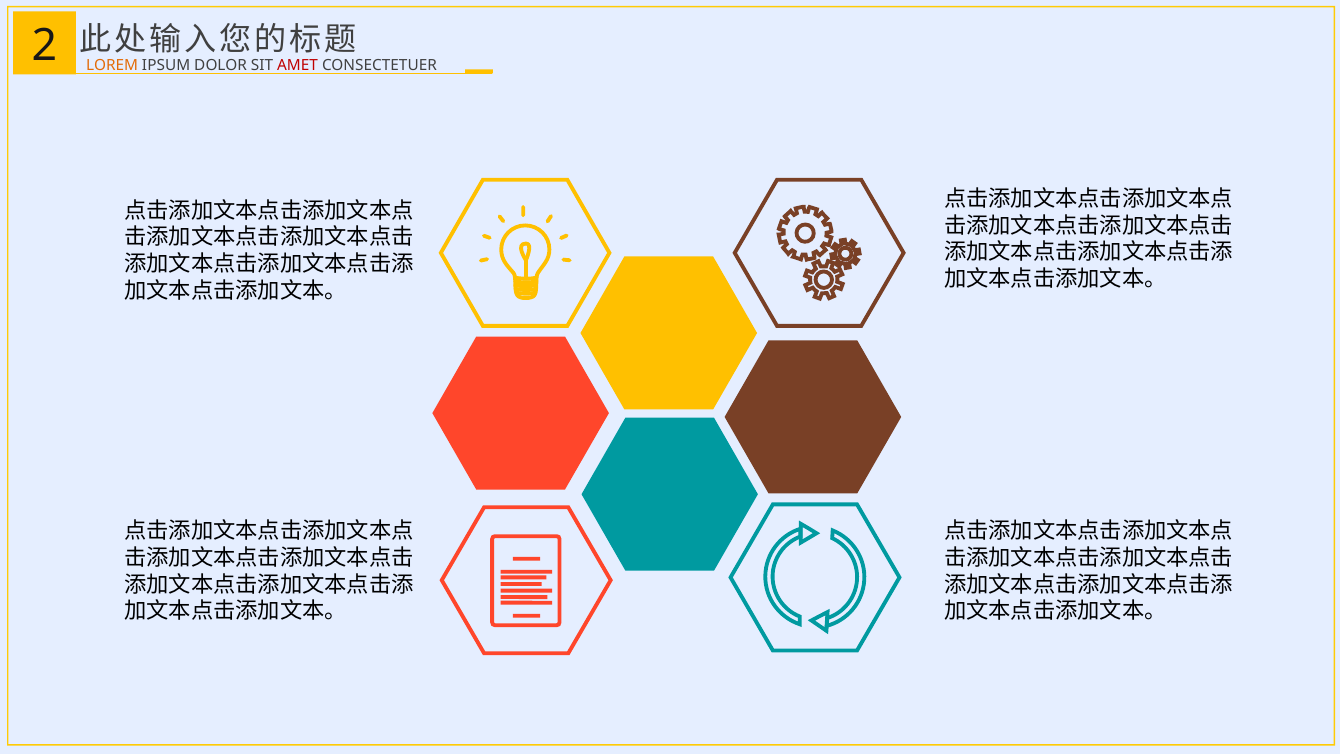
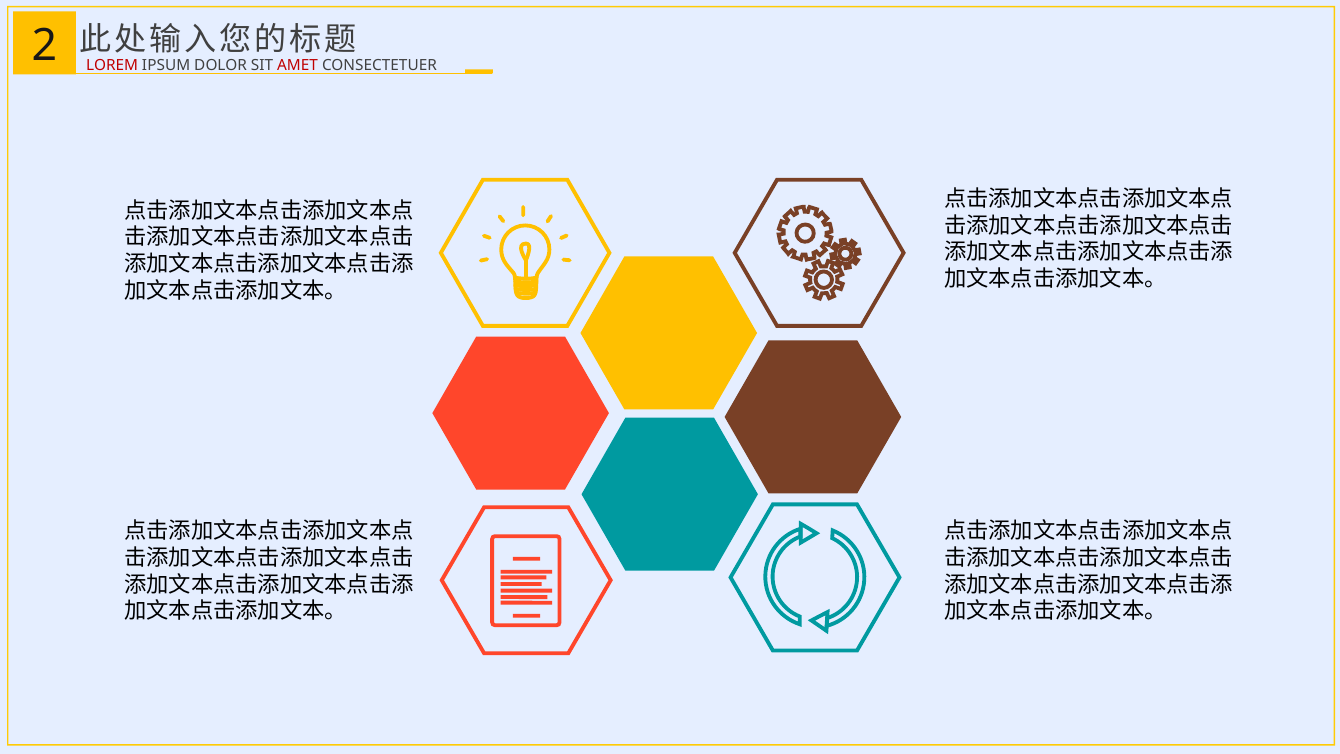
LOREM colour: orange -> red (112, 65)
